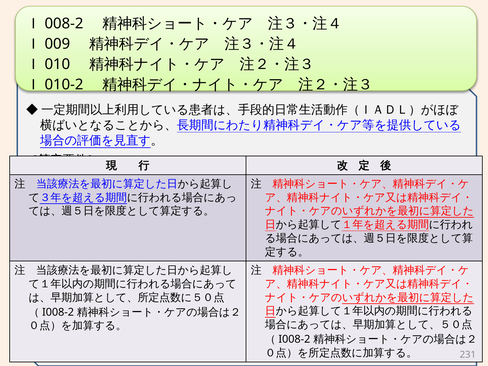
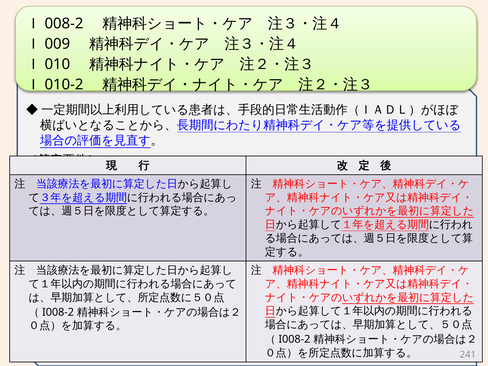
231: 231 -> 241 (468, 355)
